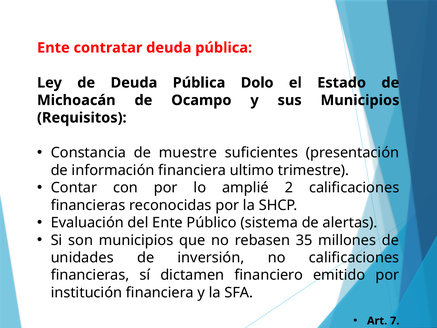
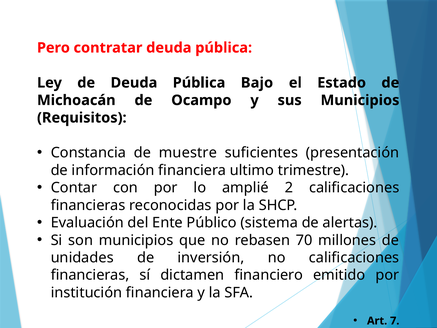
Ente: Ente -> Pero (53, 48)
Dolo: Dolo -> Bajo (257, 83)
35: 35 -> 70 (304, 240)
